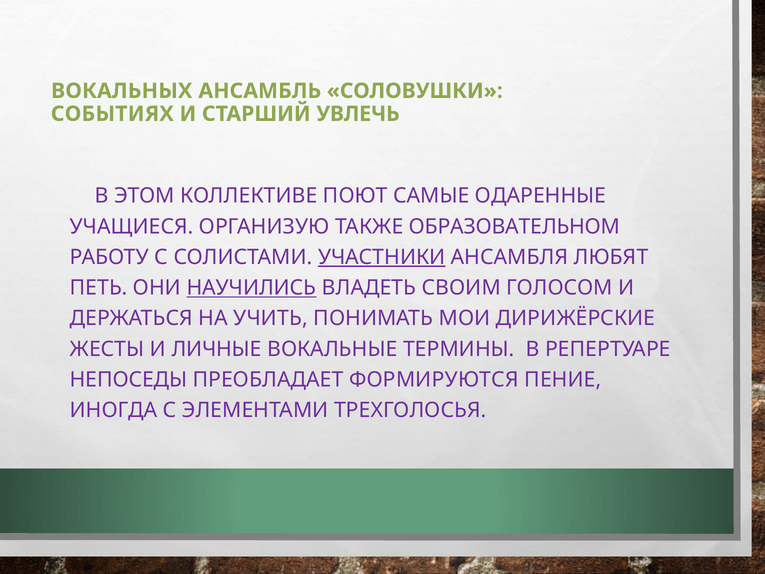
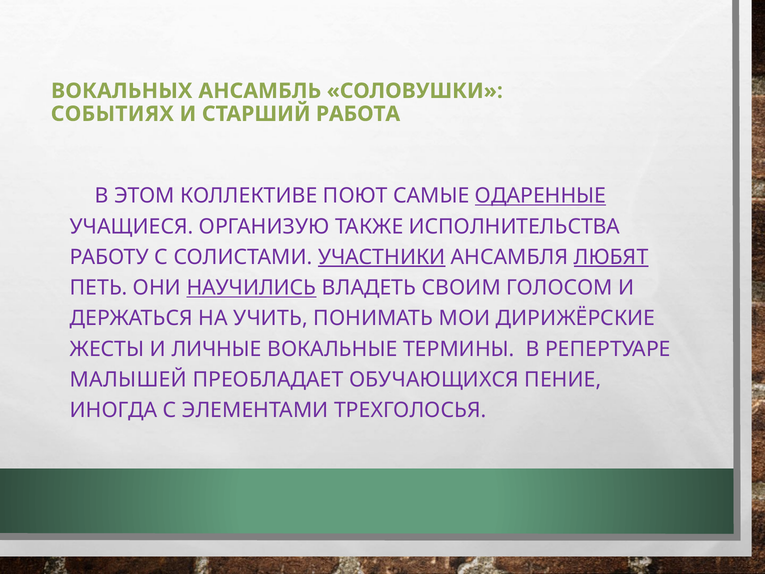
УВЛЕЧЬ: УВЛЕЧЬ -> РАБОТА (358, 114)
ОДАРЕННЫЕ underline: none -> present (541, 196)
ОБРАЗОВАТЕЛЬНОМ: ОБРАЗОВАТЕЛЬНОМ -> ИСПОЛНИТЕЛЬСТВА (515, 226)
ЛЮБЯТ underline: none -> present (611, 257)
НЕПОСЕДЫ: НЕПОСЕДЫ -> МАЛЫШЕЙ (128, 380)
ФОРМИРУЮТСЯ: ФОРМИРУЮТСЯ -> ОБУЧАЮЩИХСЯ (434, 380)
